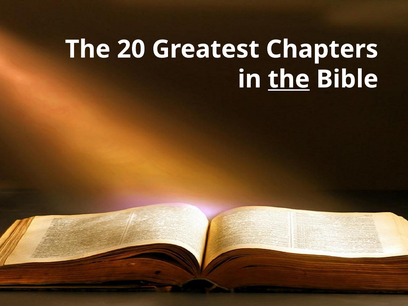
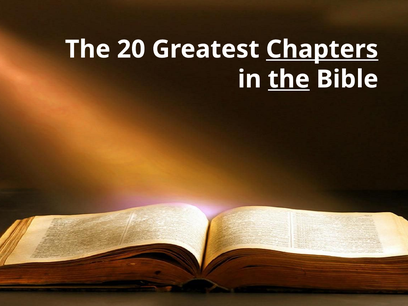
Chapters underline: none -> present (322, 49)
